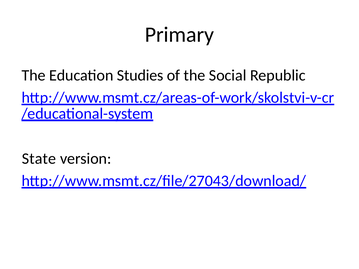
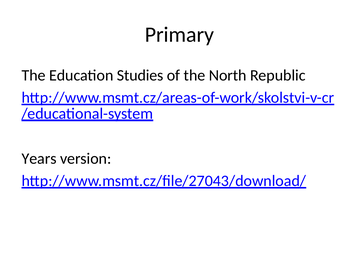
Social: Social -> North (228, 75)
State: State -> Years (39, 159)
